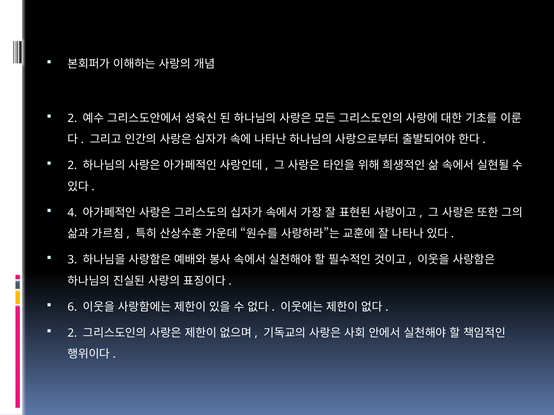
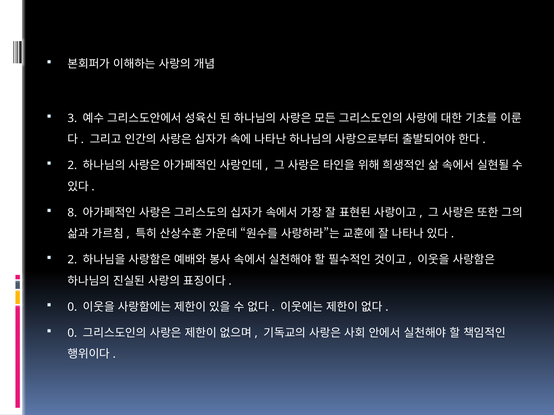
2: 2 -> 3 (72, 119)
4: 4 -> 8 (72, 213)
3: 3 -> 2 (72, 260)
6: 6 -> 0 (72, 307)
2: 2 -> 0 (72, 333)
